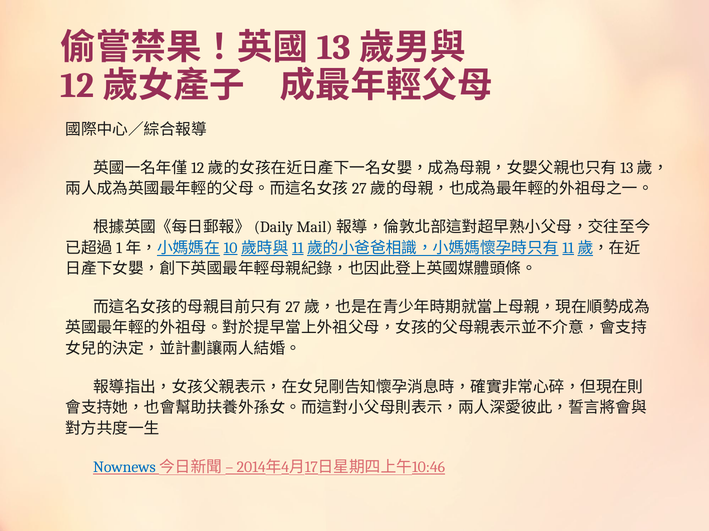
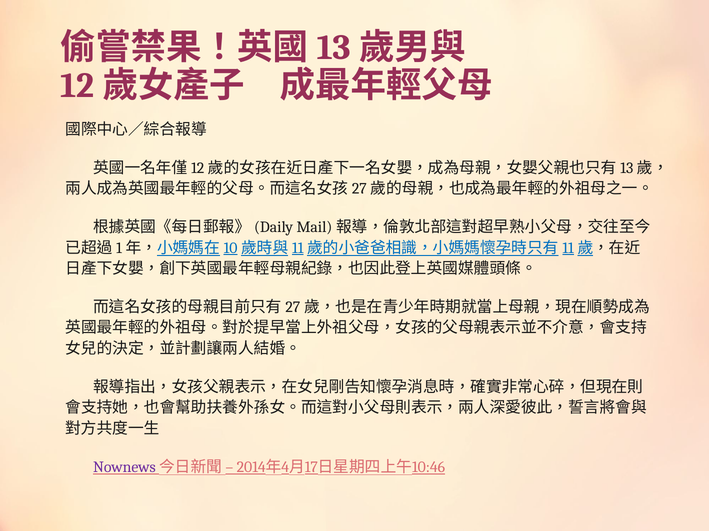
Nownews colour: blue -> purple (124, 468)
